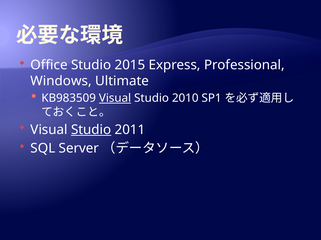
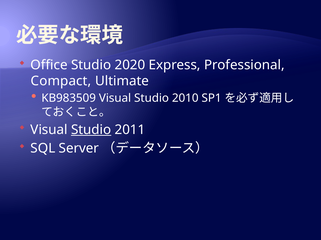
2015: 2015 -> 2020 (130, 65)
Windows: Windows -> Compact (61, 81)
Visual underline: present -> none (115, 98)
